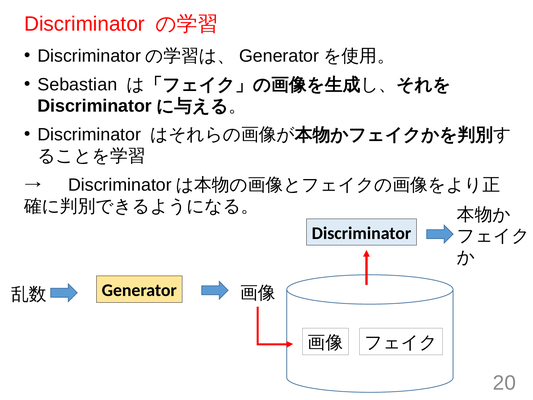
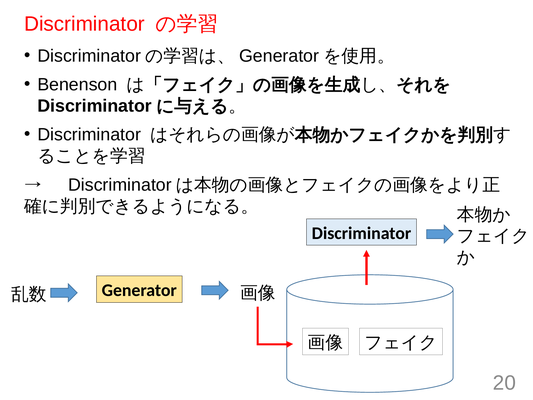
Sebastian: Sebastian -> Benenson (77, 85)
